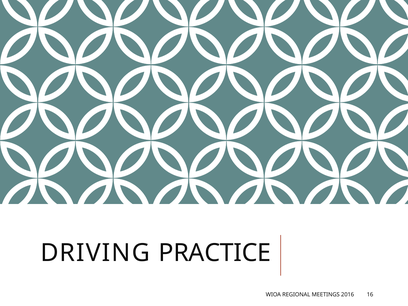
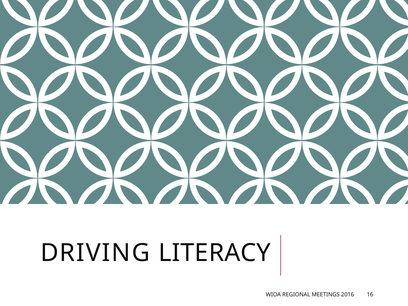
PRACTICE: PRACTICE -> LITERACY (215, 253)
